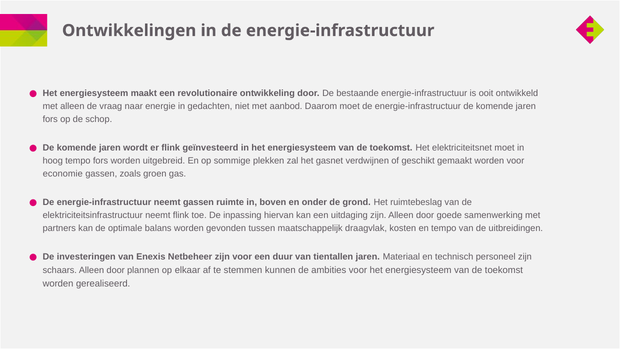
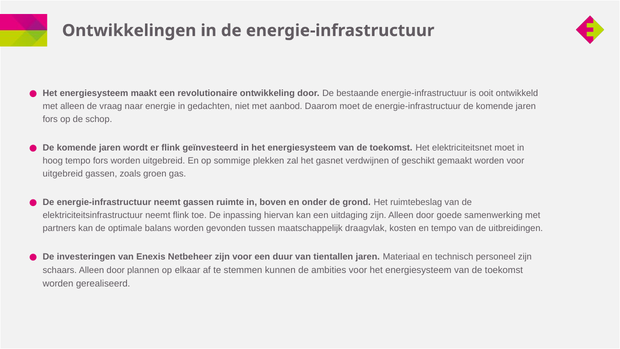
economie: economie -> uitgebreid (63, 174)
